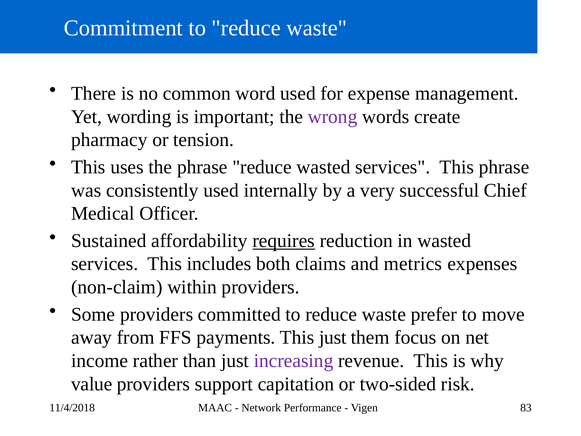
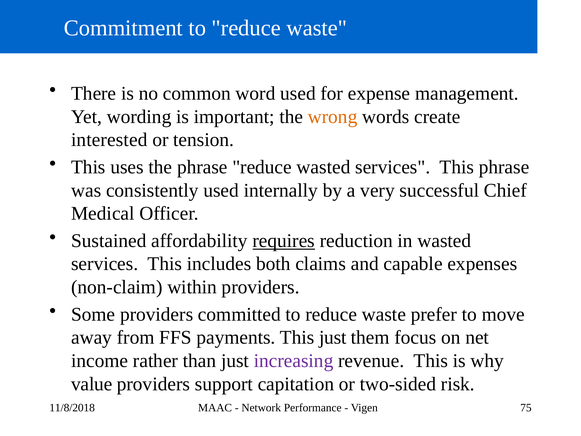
wrong colour: purple -> orange (333, 117)
pharmacy: pharmacy -> interested (109, 140)
metrics: metrics -> capable (413, 264)
11/4/2018: 11/4/2018 -> 11/8/2018 (72, 408)
83: 83 -> 75 (526, 408)
